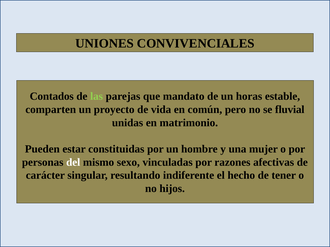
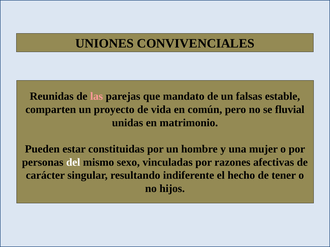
Contados: Contados -> Reunidas (52, 97)
las colour: light green -> pink (97, 97)
horas: horas -> falsas (249, 97)
